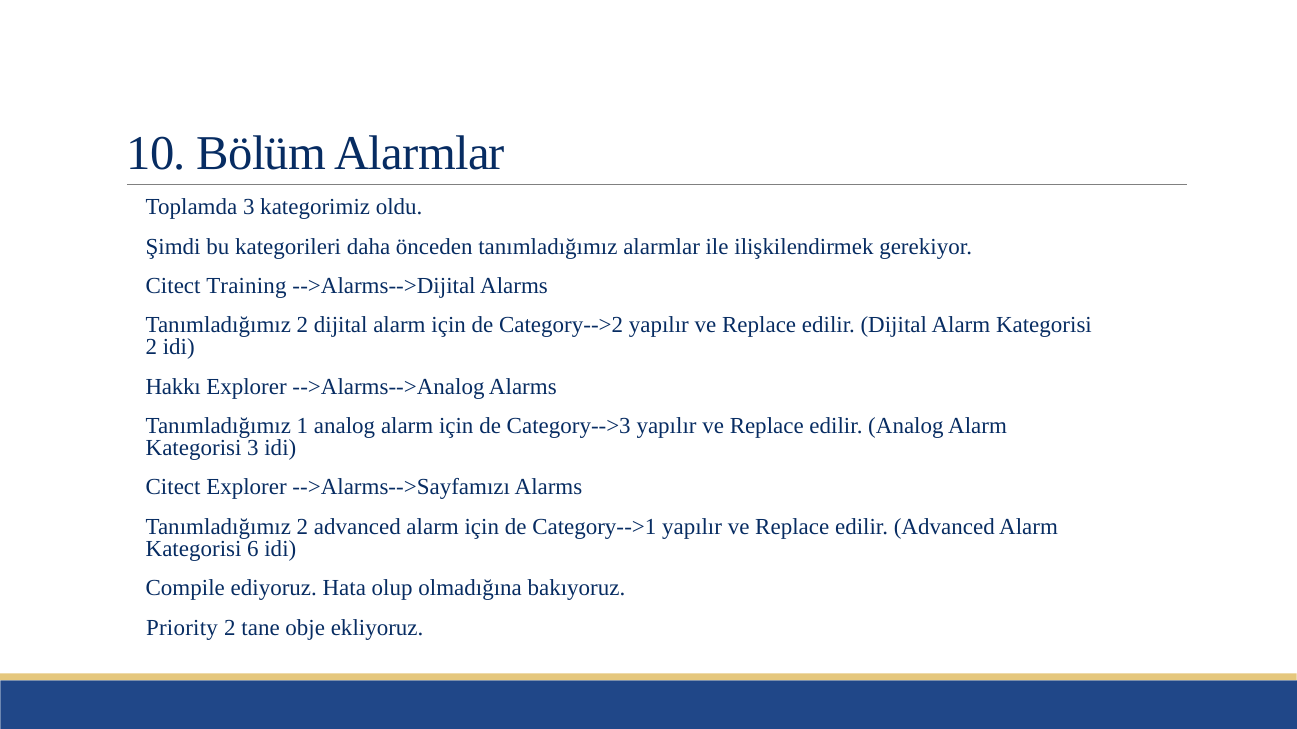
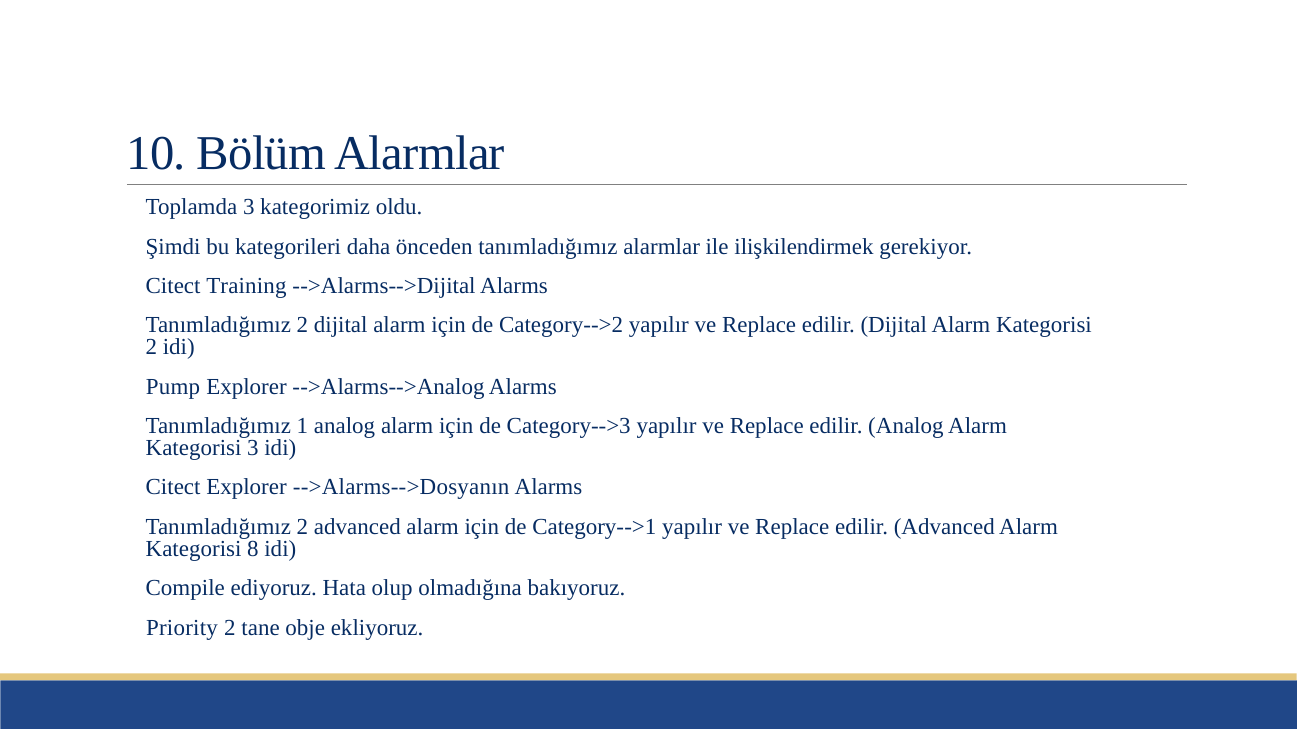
Hakkı: Hakkı -> Pump (173, 387)
-->Alarms-->Sayfamızı: -->Alarms-->Sayfamızı -> -->Alarms-->Dosyanın (401, 488)
6: 6 -> 8 (253, 549)
